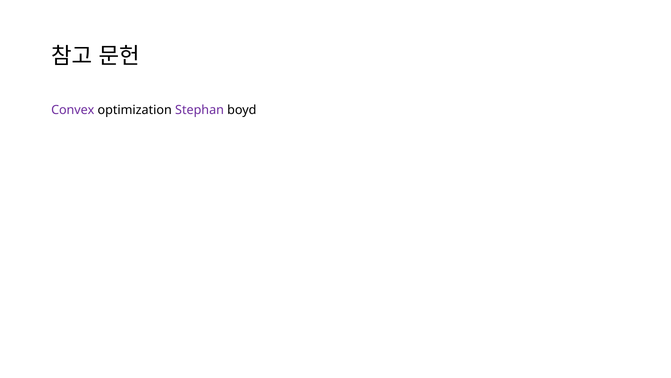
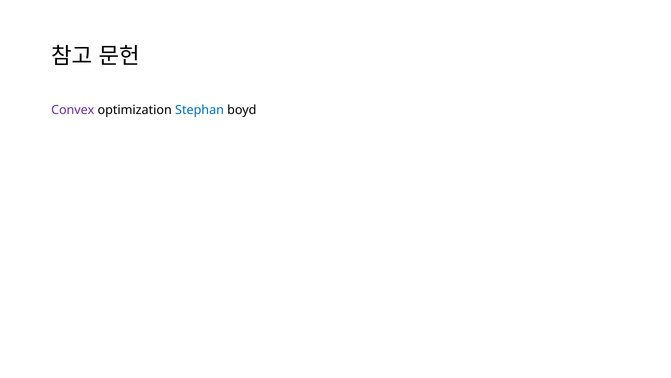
Stephan colour: purple -> blue (200, 110)
